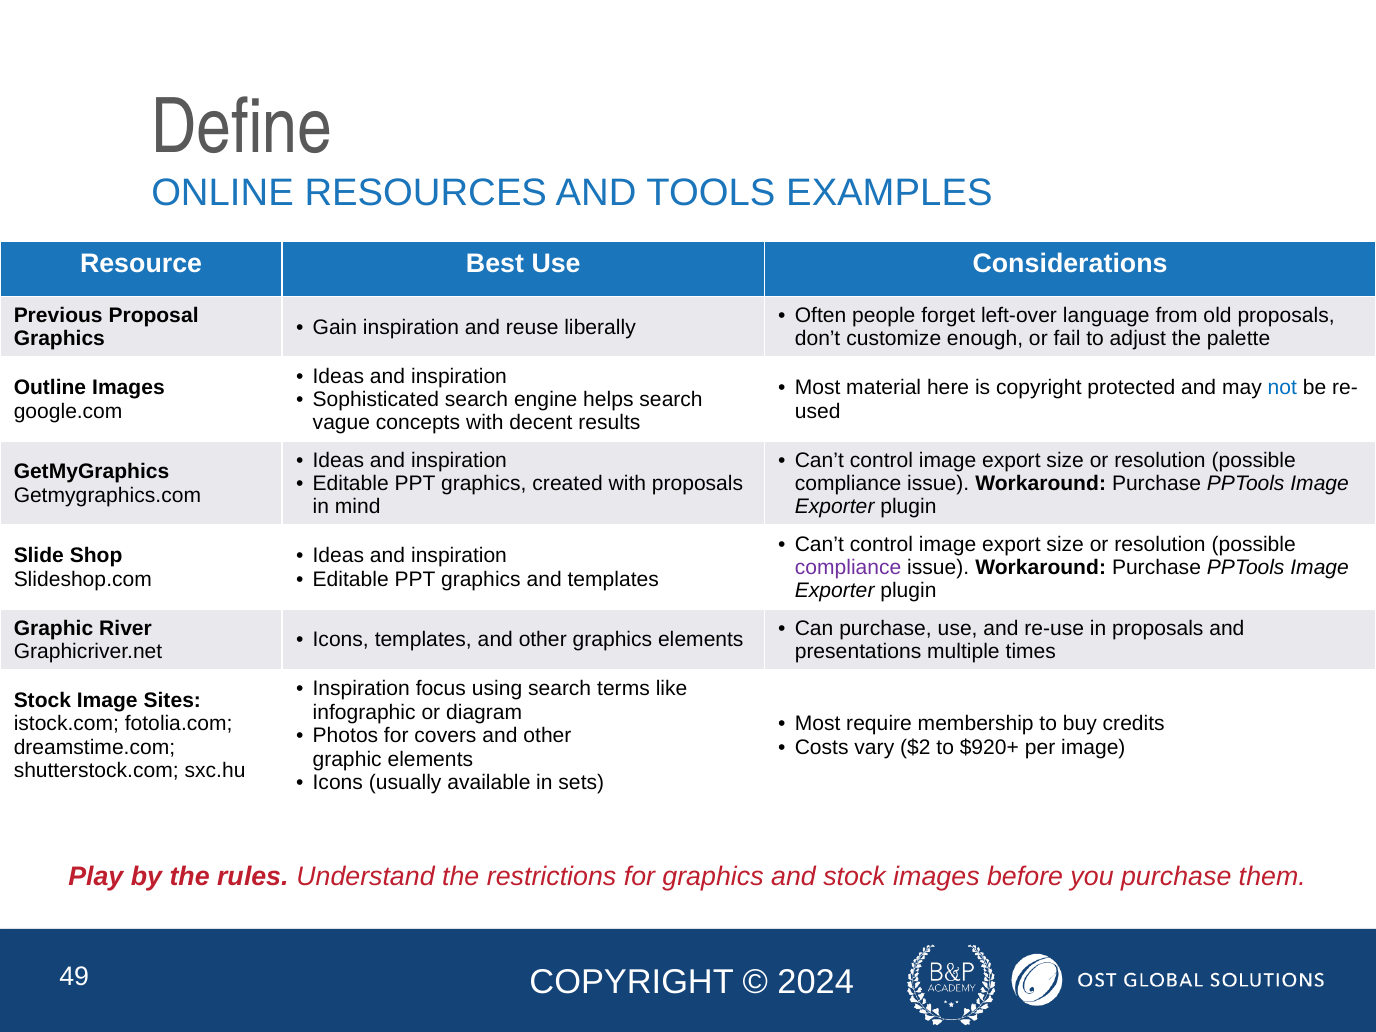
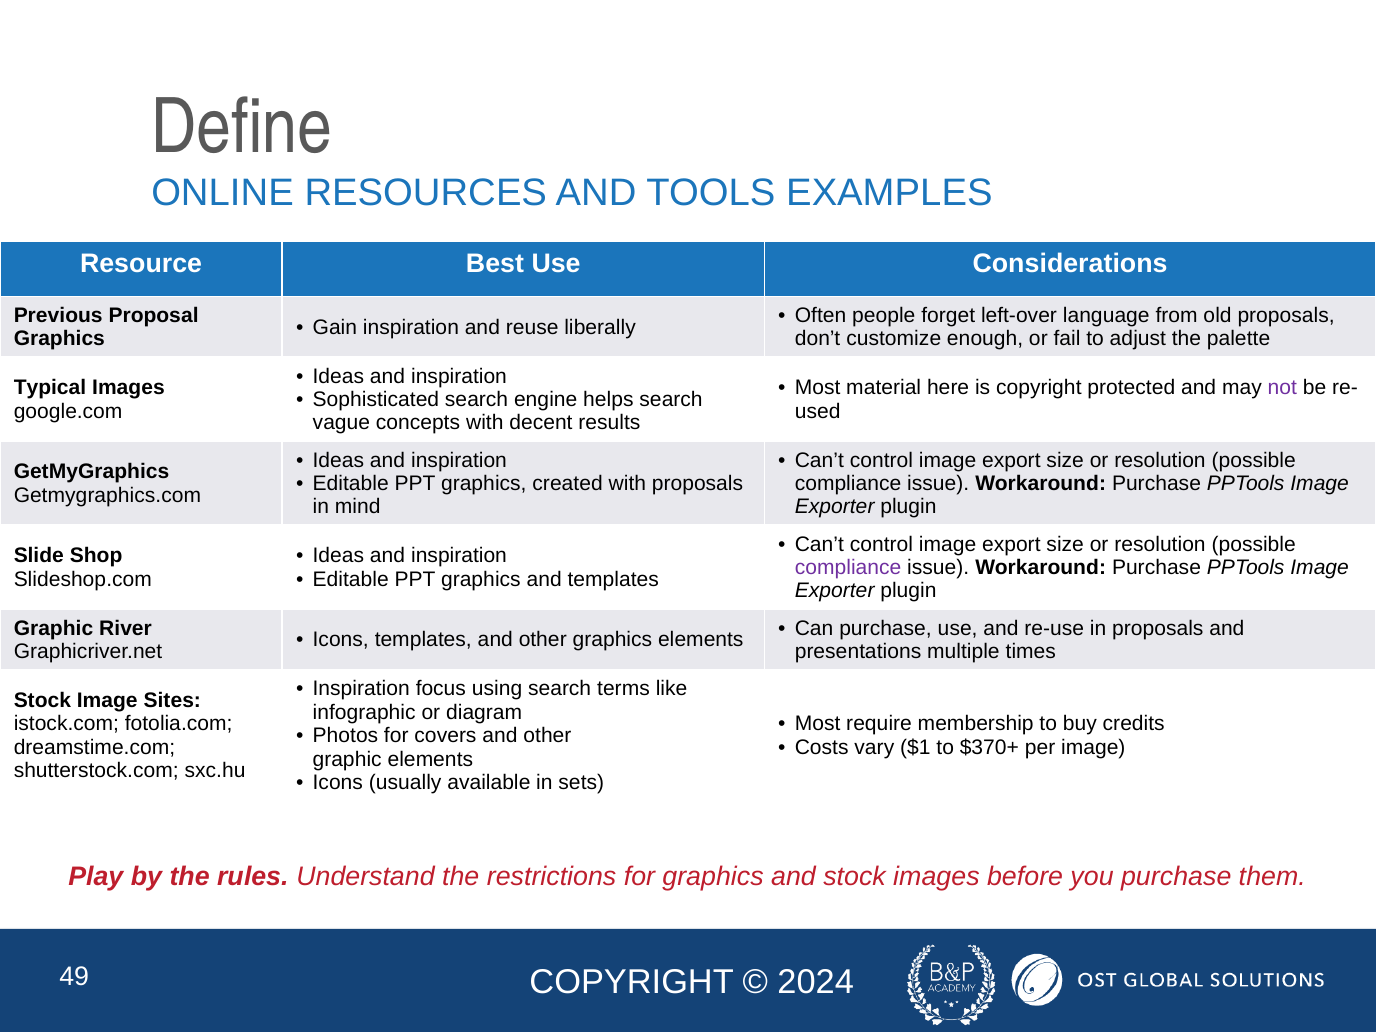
Outline: Outline -> Typical (50, 388)
not colour: blue -> purple (1282, 388)
$2: $2 -> $1 (915, 747)
$920+: $920+ -> $370+ (989, 747)
